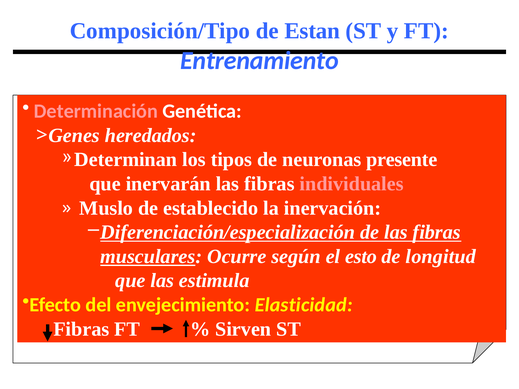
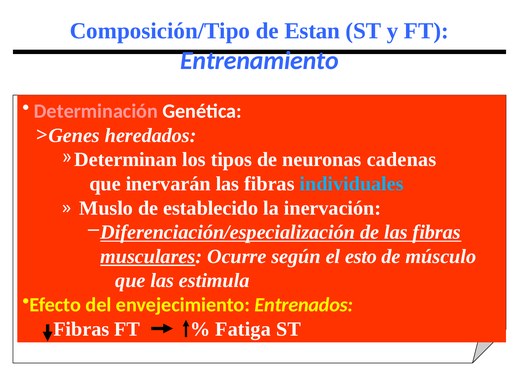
presente: presente -> cadenas (402, 160)
individuales colour: pink -> light blue (352, 184)
longitud: longitud -> músculo (441, 257)
Elasticidad: Elasticidad -> Entrenados (304, 305)
Sirven: Sirven -> Fatiga (243, 329)
